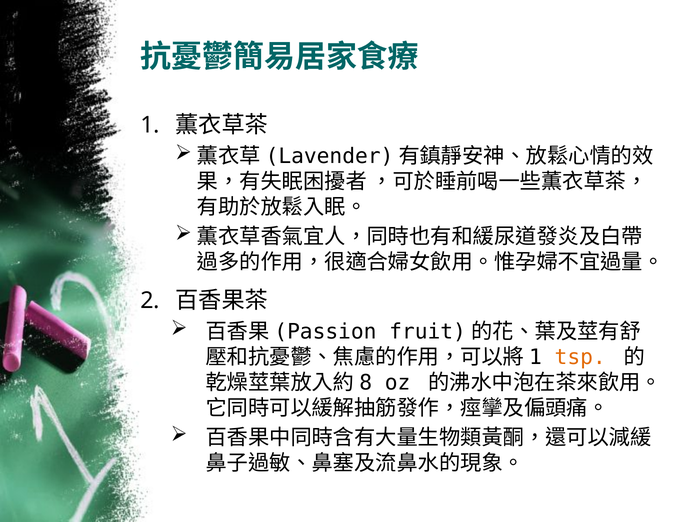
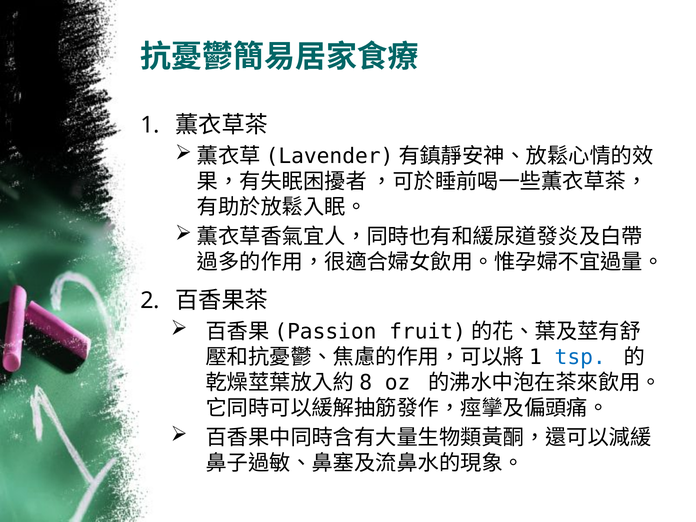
tsp colour: orange -> blue (580, 357)
